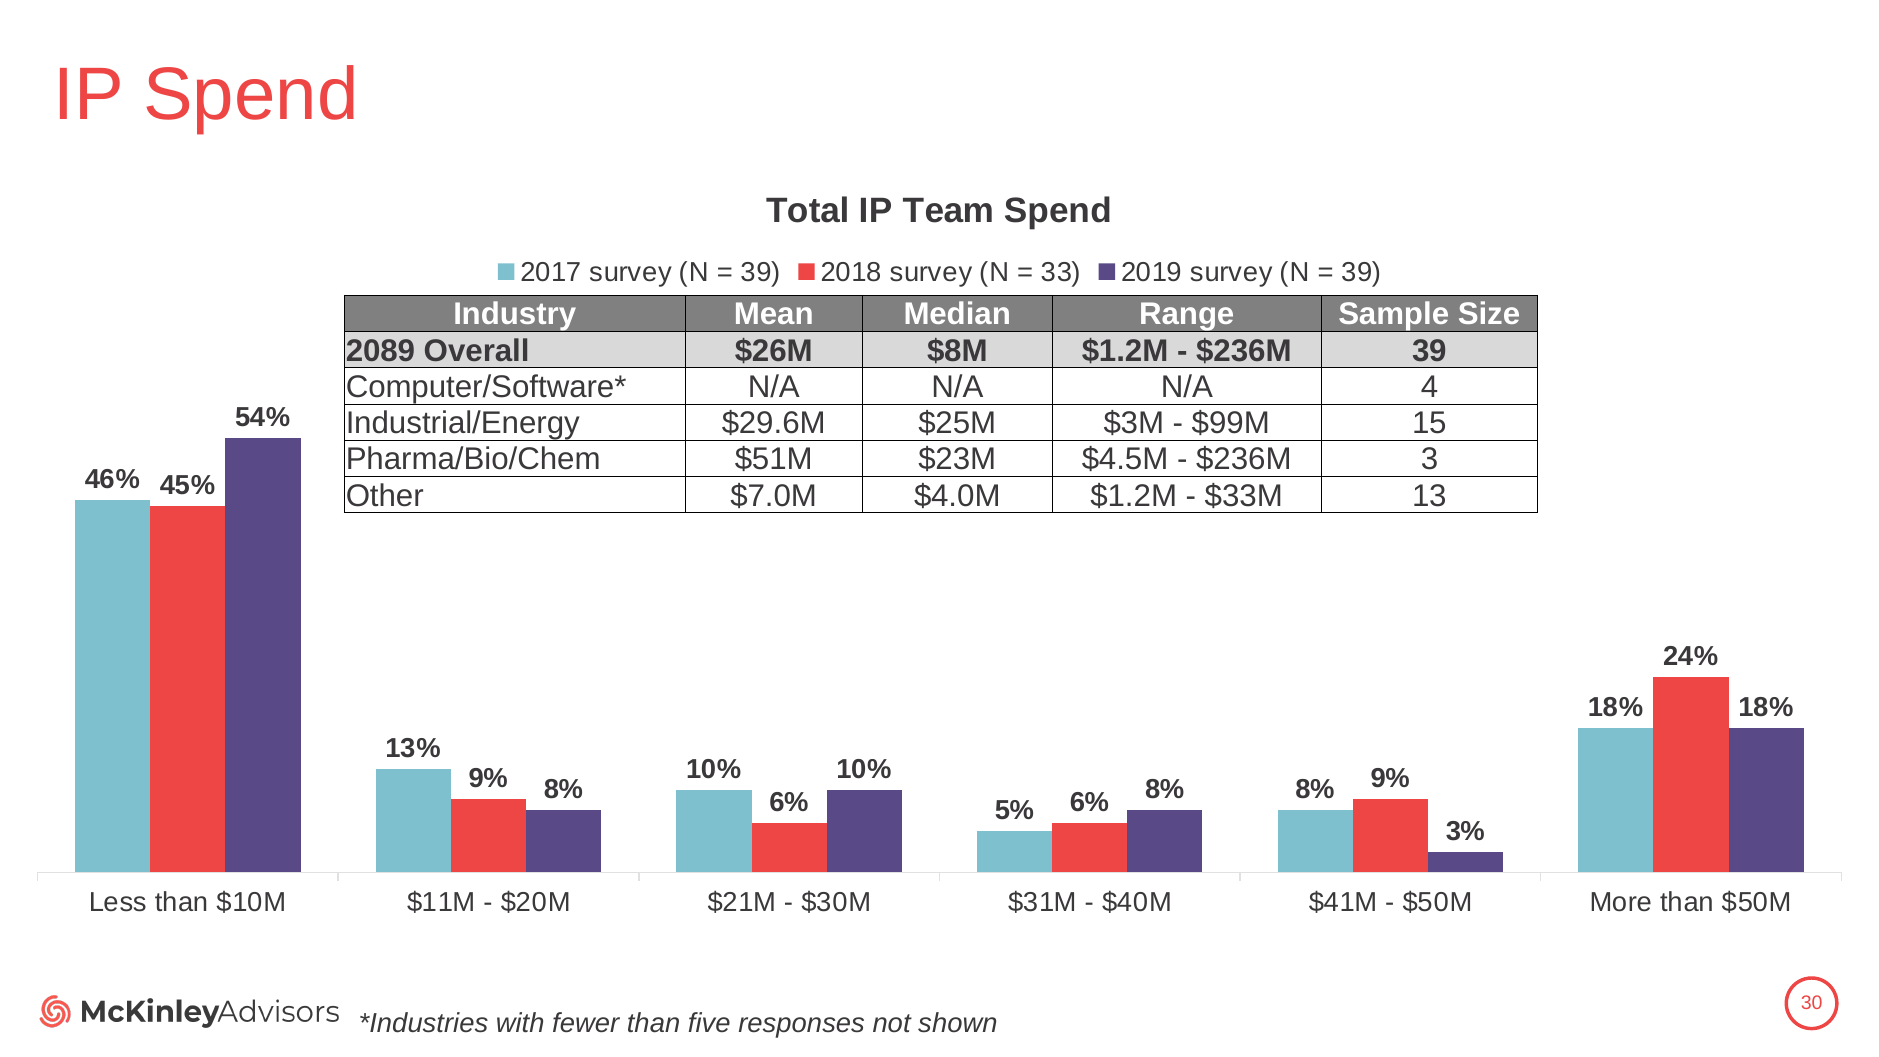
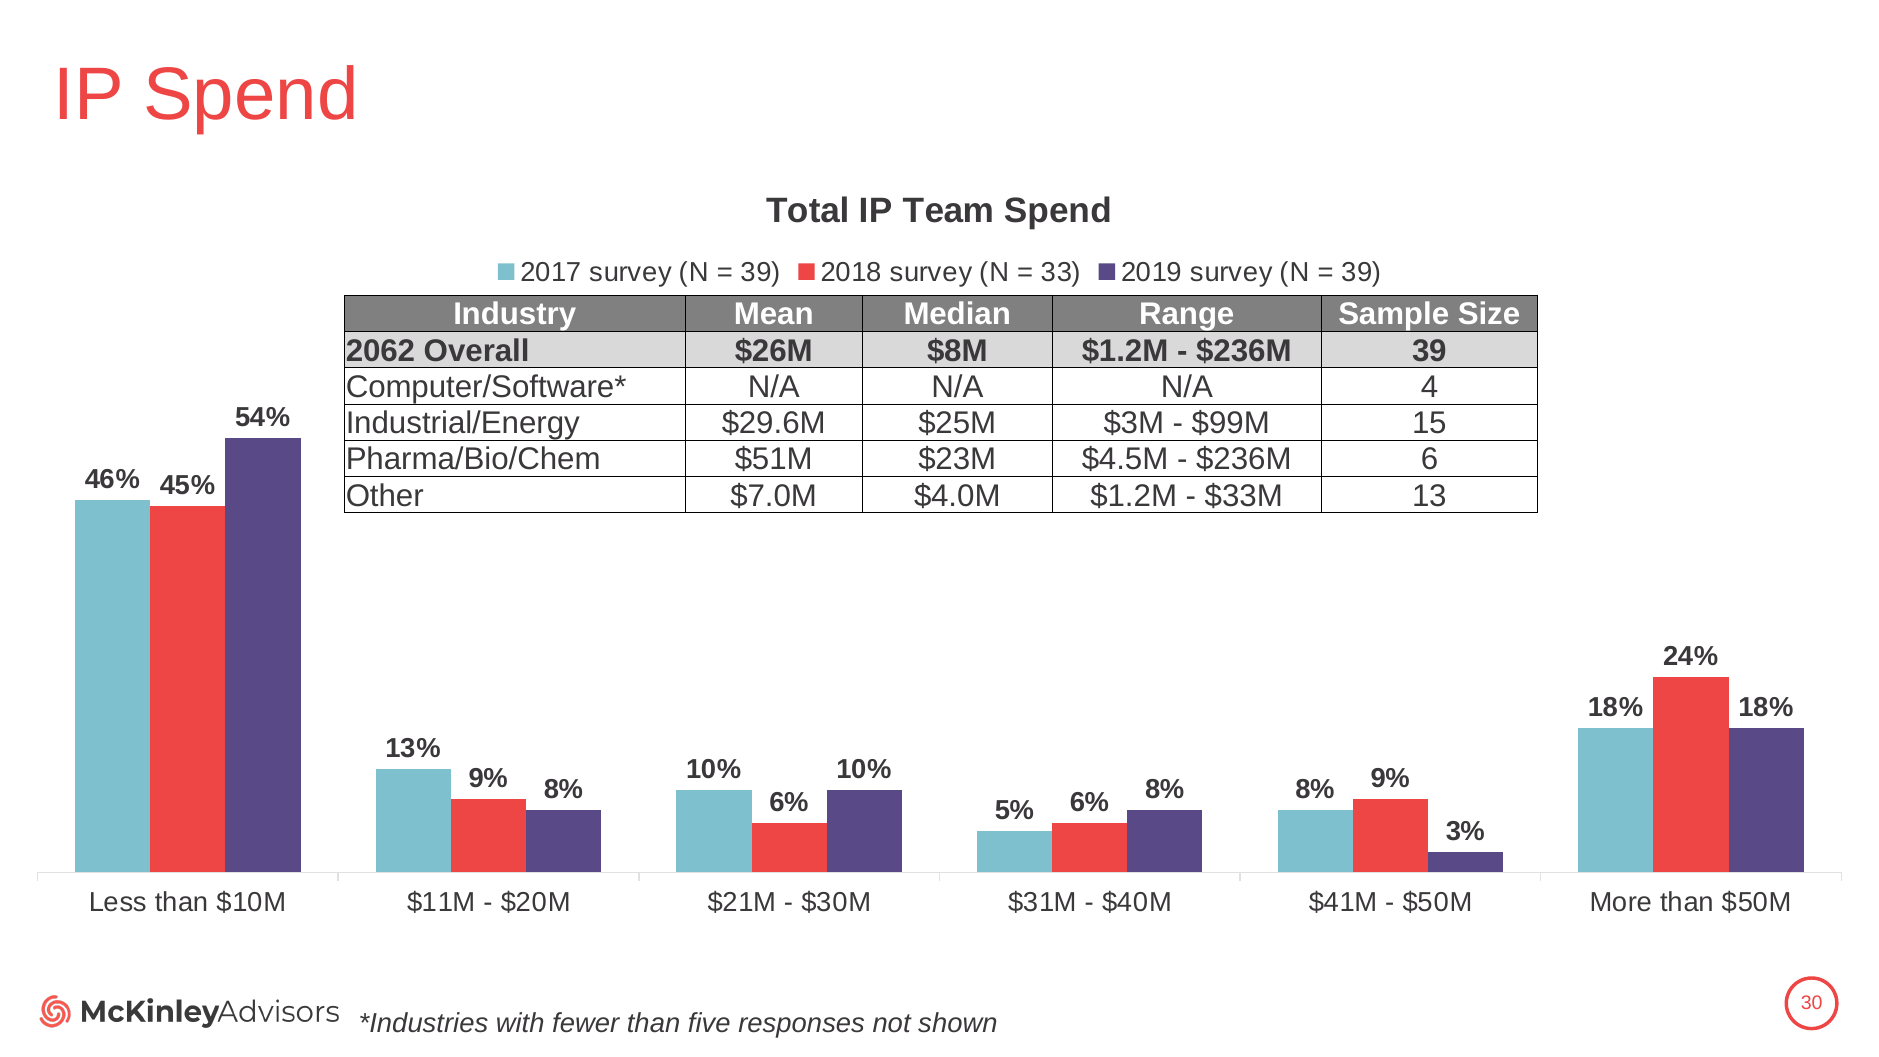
2089: 2089 -> 2062 (380, 351)
3: 3 -> 6 (1430, 460)
